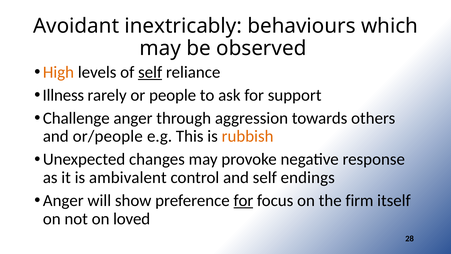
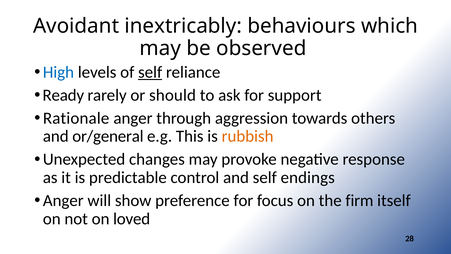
High colour: orange -> blue (58, 72)
Illness: Illness -> Ready (63, 95)
people: people -> should (173, 95)
Challenge: Challenge -> Rationale (76, 118)
or/people: or/people -> or/general (108, 136)
ambivalent: ambivalent -> predictable (128, 177)
for underline: present -> none (243, 200)
